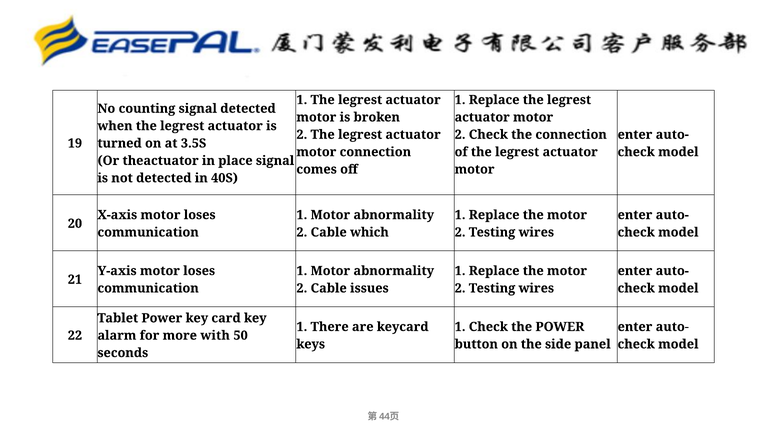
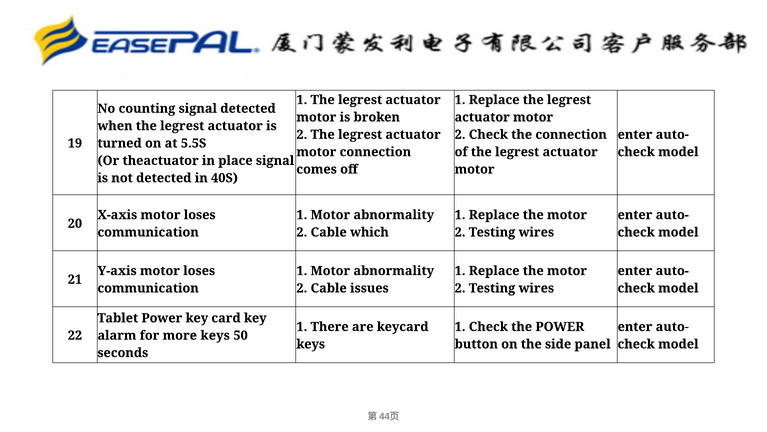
3.5S: 3.5S -> 5.5S (194, 143)
more with: with -> keys (215, 335)
